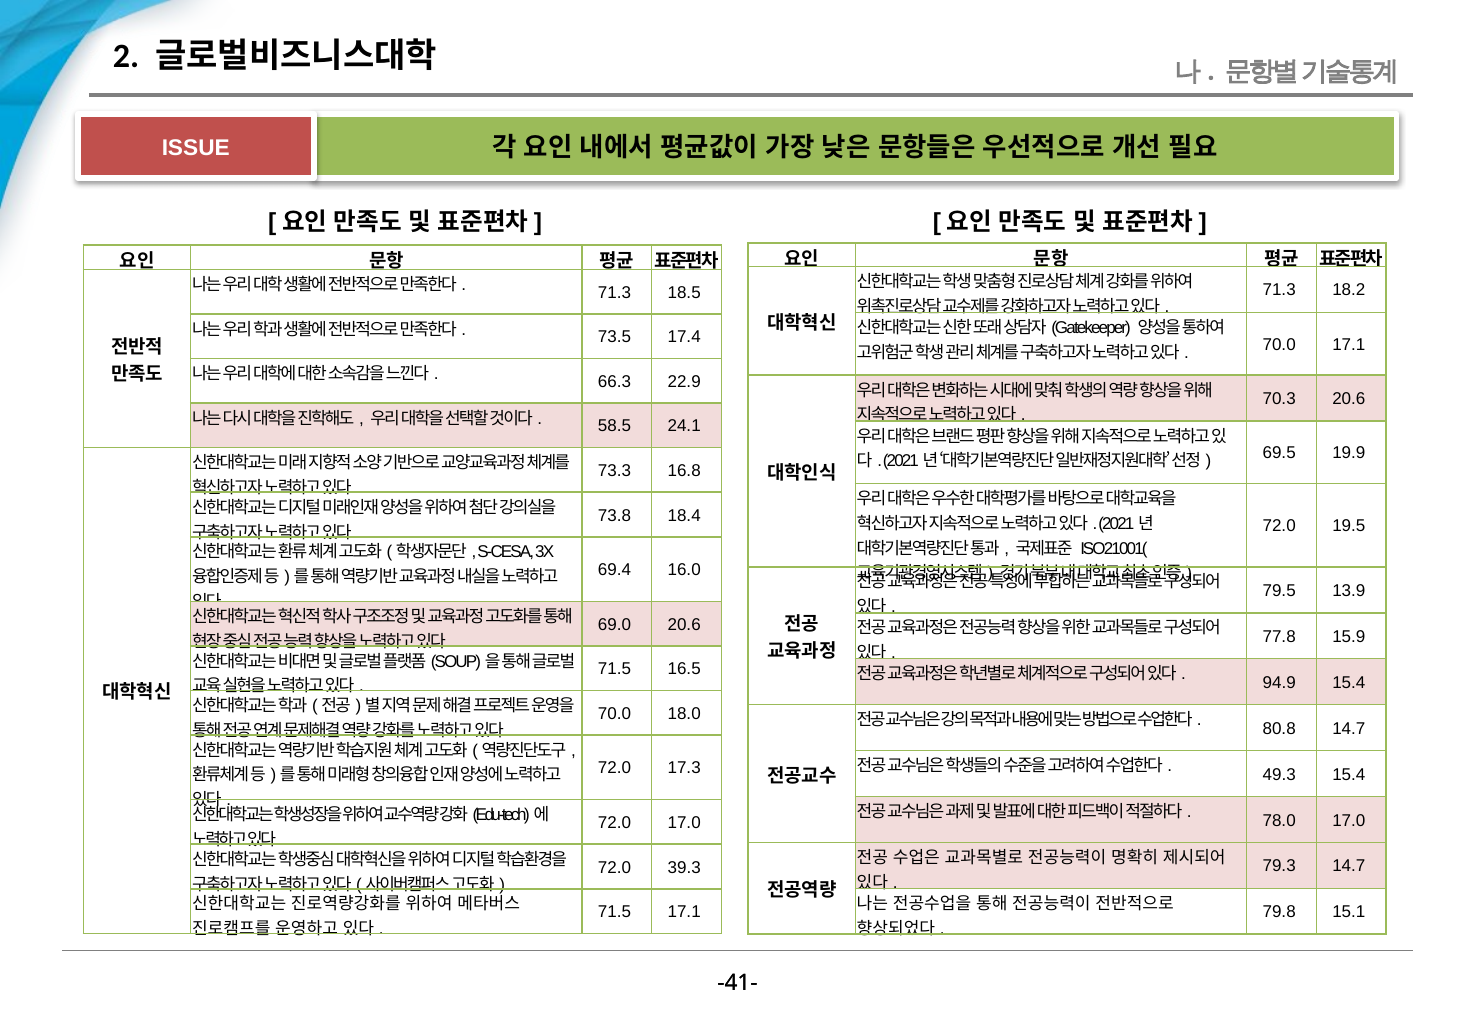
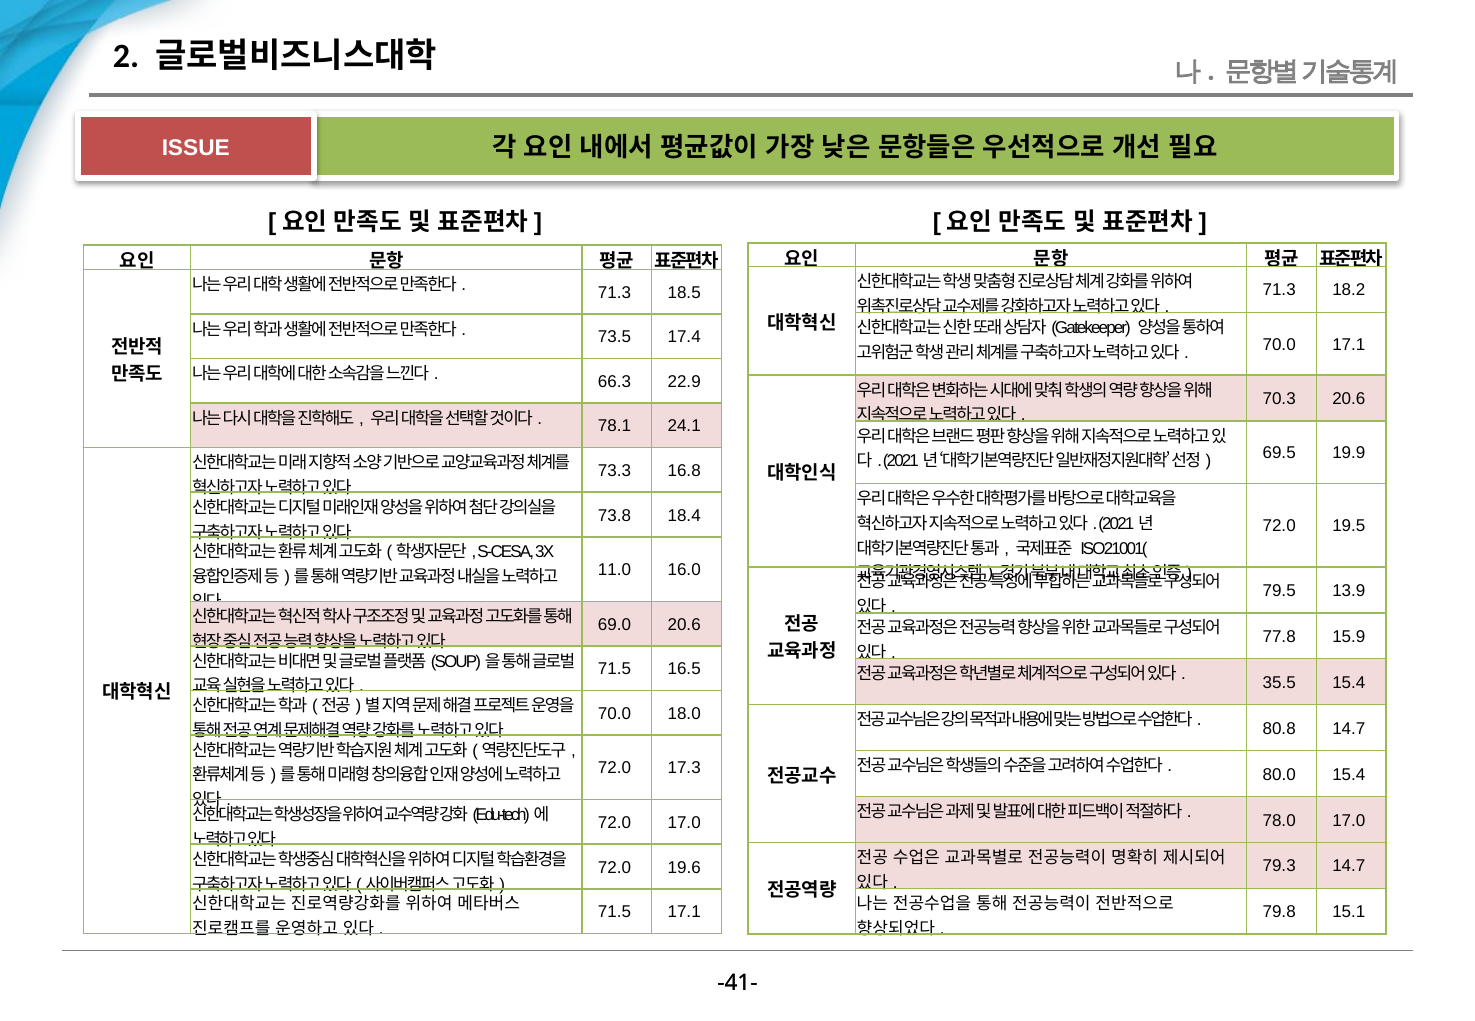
58.5: 58.5 -> 78.1 (615, 426)
69.4: 69.4 -> 11.0 (615, 570)
94.9: 94.9 -> 35.5 (1279, 683)
49.3: 49.3 -> 80.0 (1279, 775)
39.3: 39.3 -> 19.6 (684, 868)
